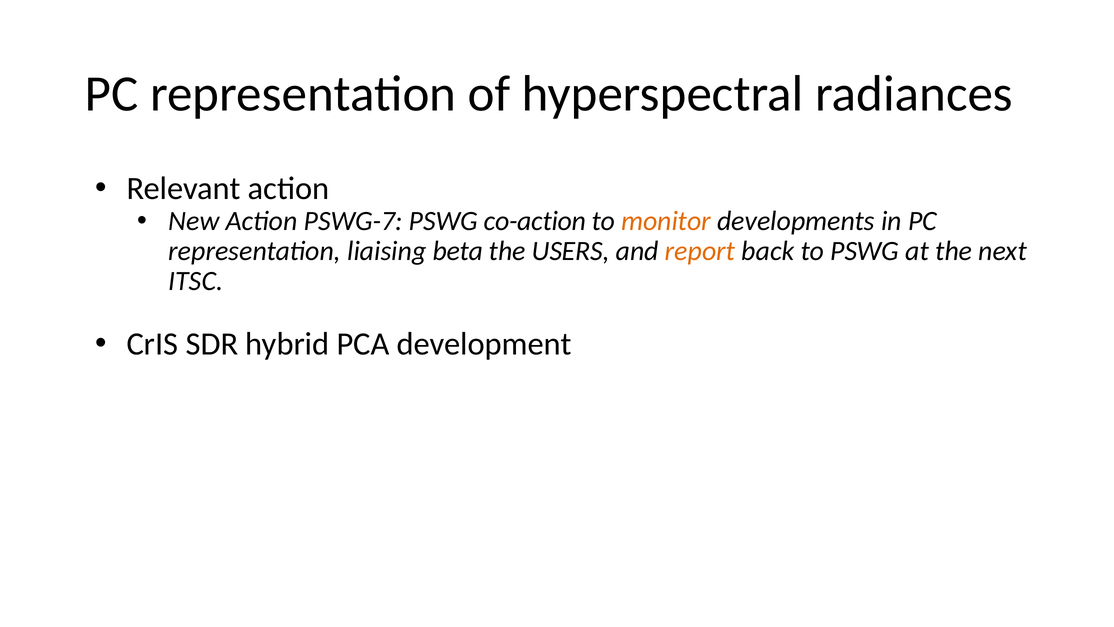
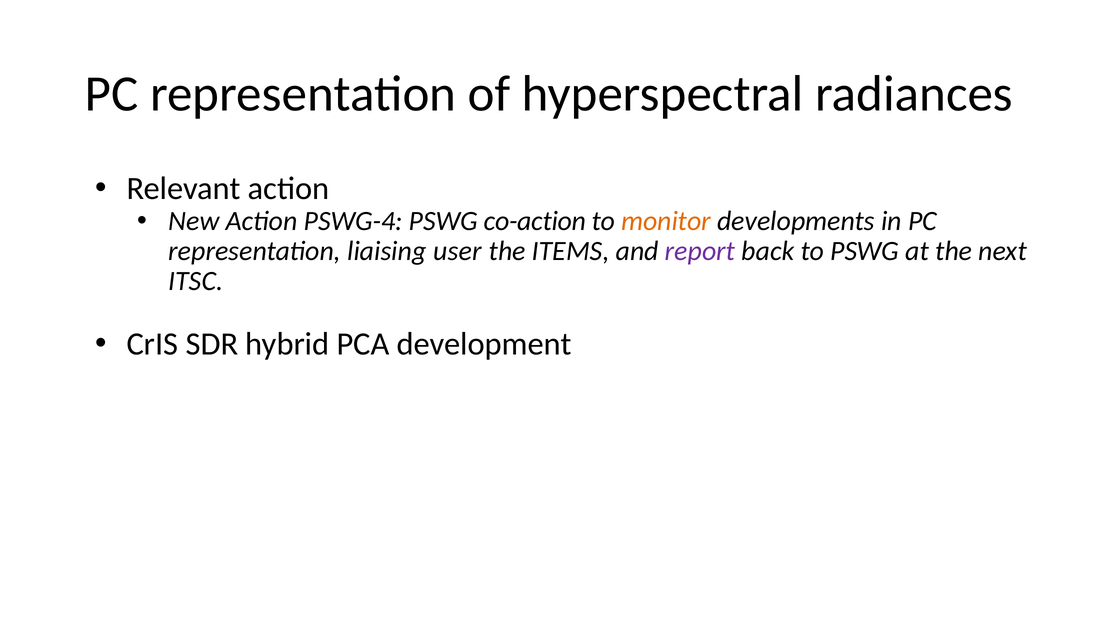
PSWG-7: PSWG-7 -> PSWG-4 (353, 221)
beta: beta -> user (457, 251)
USERS: USERS -> ITEMS (571, 251)
report colour: orange -> purple (700, 251)
